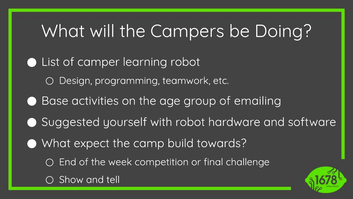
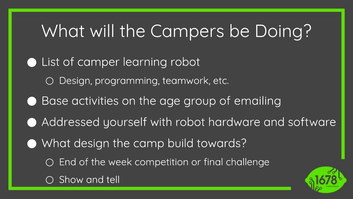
Suggested: Suggested -> Addressed (71, 122)
What expect: expect -> design (92, 143)
